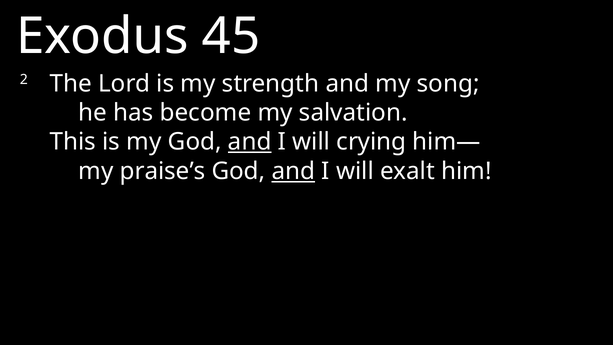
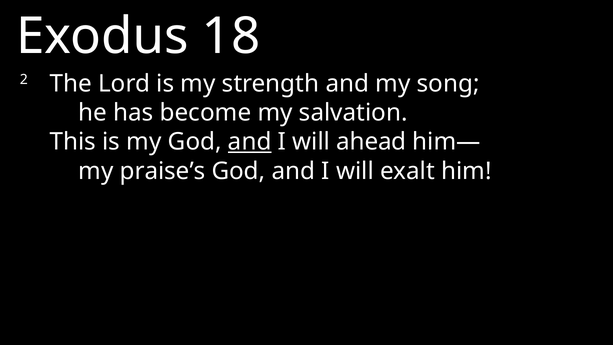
45: 45 -> 18 (231, 36)
crying: crying -> ahead (371, 142)
and underline: present -> none (293, 171)
